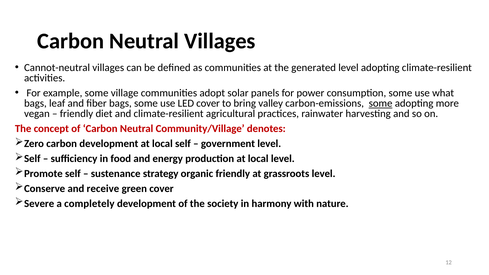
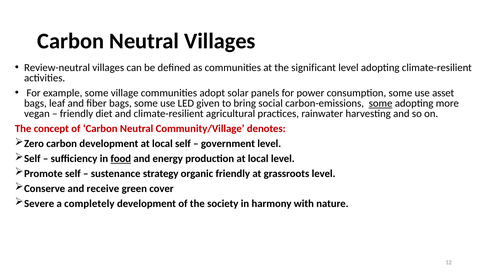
Cannot-neutral: Cannot-neutral -> Review-neutral (57, 68)
generated: generated -> significant (314, 68)
what: what -> asset (443, 93)
LED cover: cover -> given (208, 103)
valley: valley -> social (271, 103)
food underline: none -> present (121, 159)
